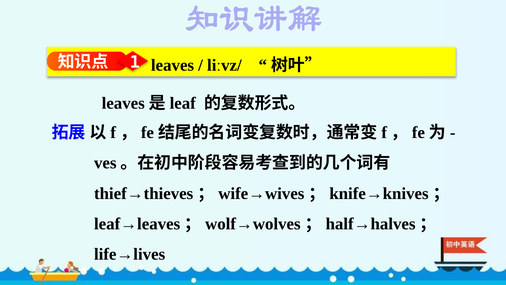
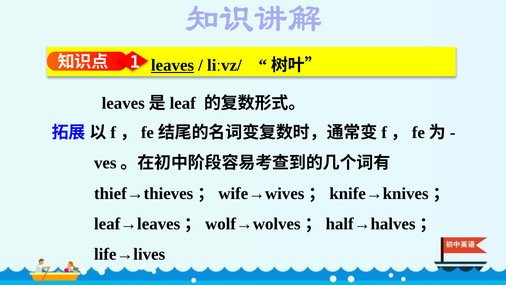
leaves underline: none -> present (173, 65)
